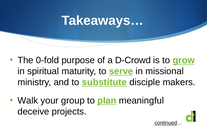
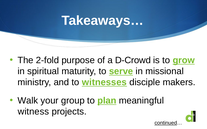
0-fold: 0-fold -> 2-fold (47, 60)
substitute: substitute -> witnesses (104, 83)
deceive: deceive -> witness (33, 112)
